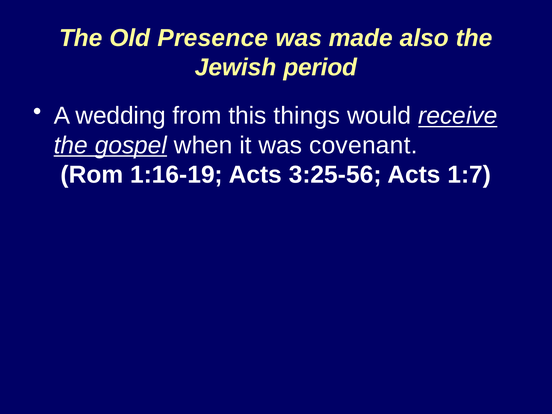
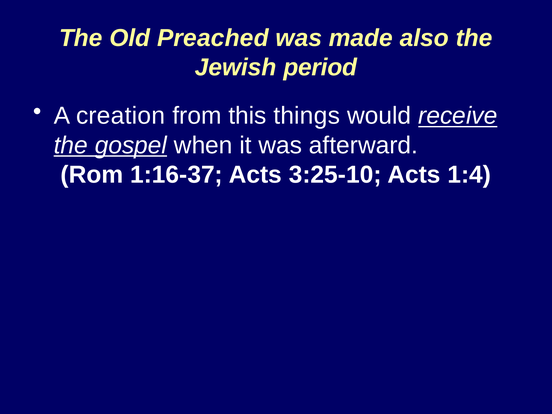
Presence: Presence -> Preached (213, 38)
wedding: wedding -> creation (120, 116)
covenant: covenant -> afterward (364, 145)
1:16-19: 1:16-19 -> 1:16-37 (176, 175)
3:25-56: 3:25-56 -> 3:25-10 (335, 175)
1:7: 1:7 -> 1:4 (469, 175)
